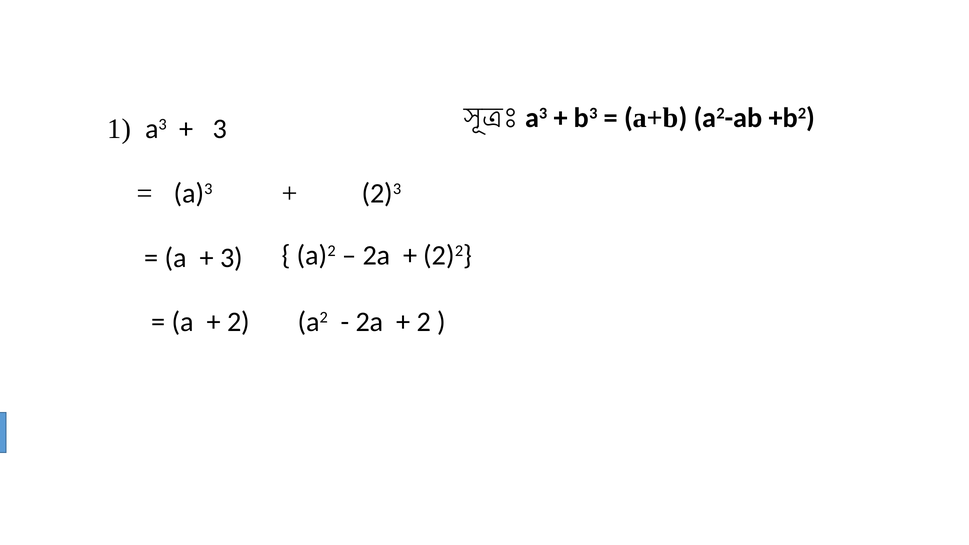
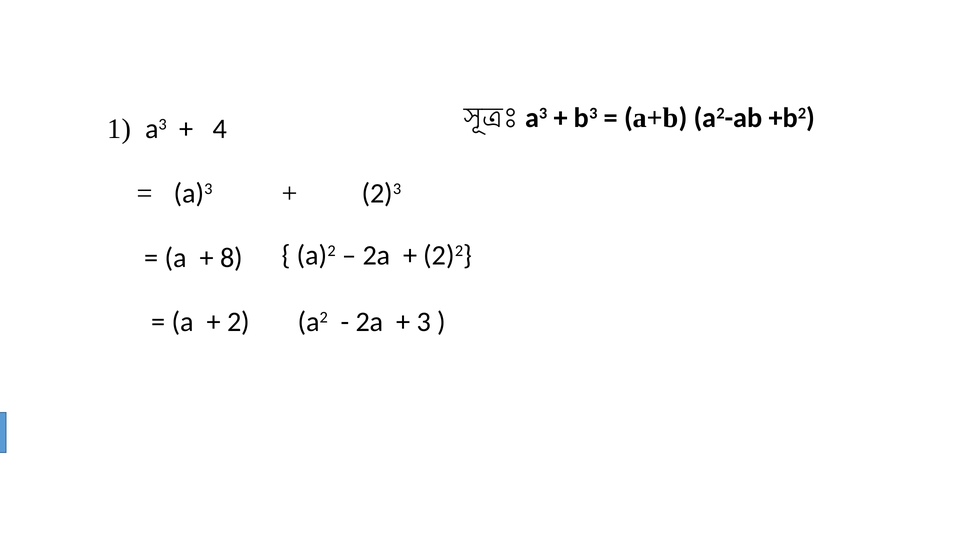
3: 3 -> 4 (220, 129)
3: 3 -> 8 (232, 258)
2: 2 -> 3 (424, 322)
